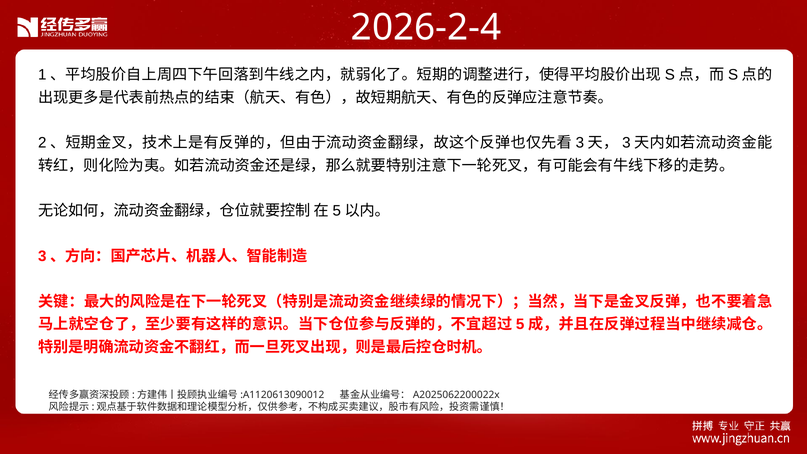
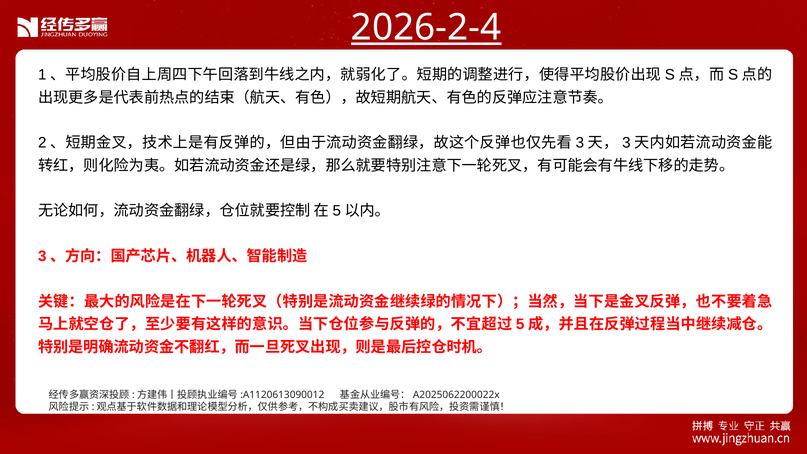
2026-2-4 underline: none -> present (426, 28)
